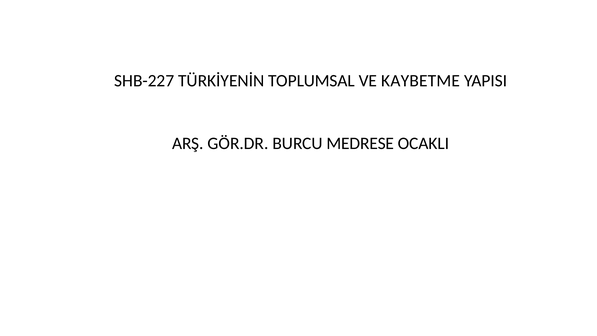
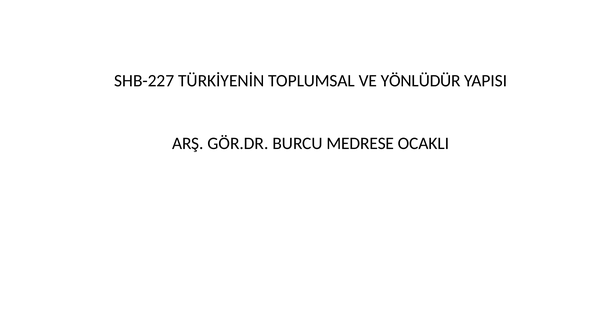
KAYBETME: KAYBETME -> YÖNLÜDÜR (421, 81)
